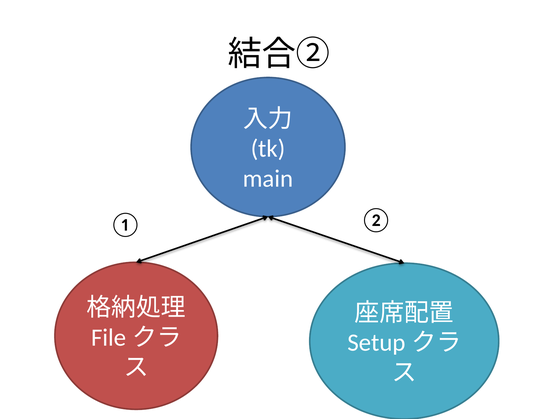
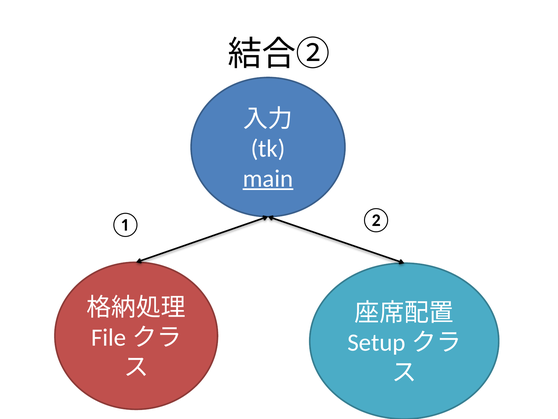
main underline: none -> present (268, 178)
